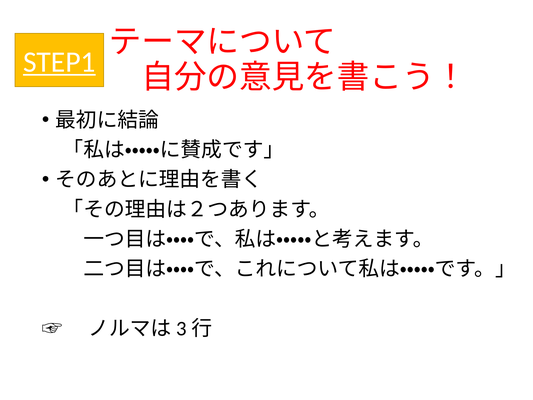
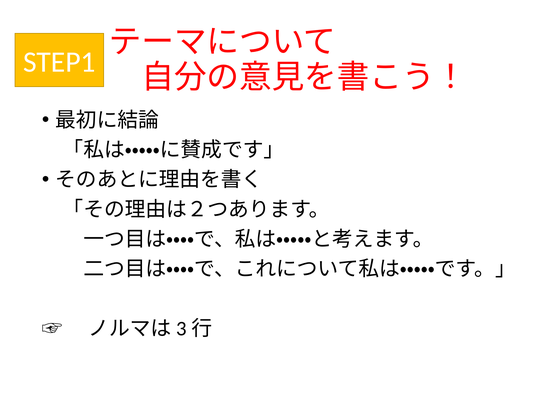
STEP1 underline: present -> none (59, 62)
